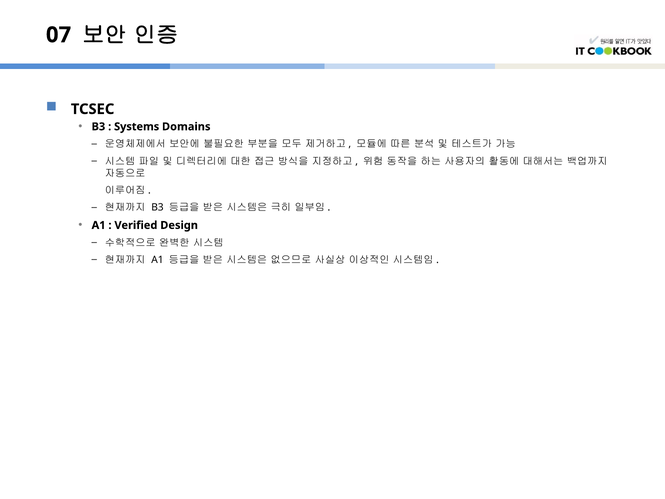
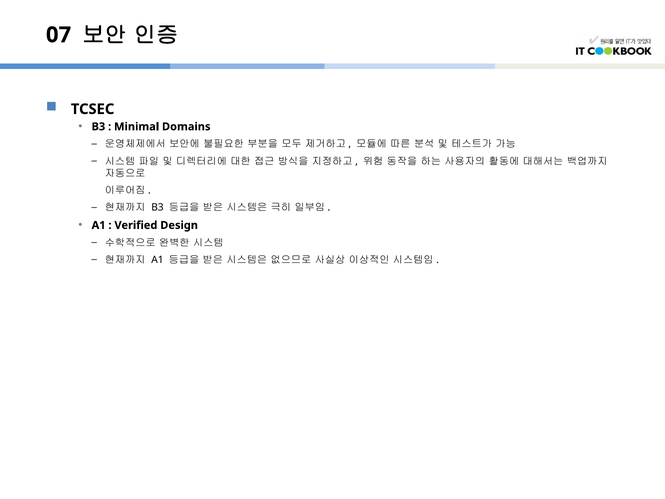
Systems: Systems -> Minimal (137, 127)
